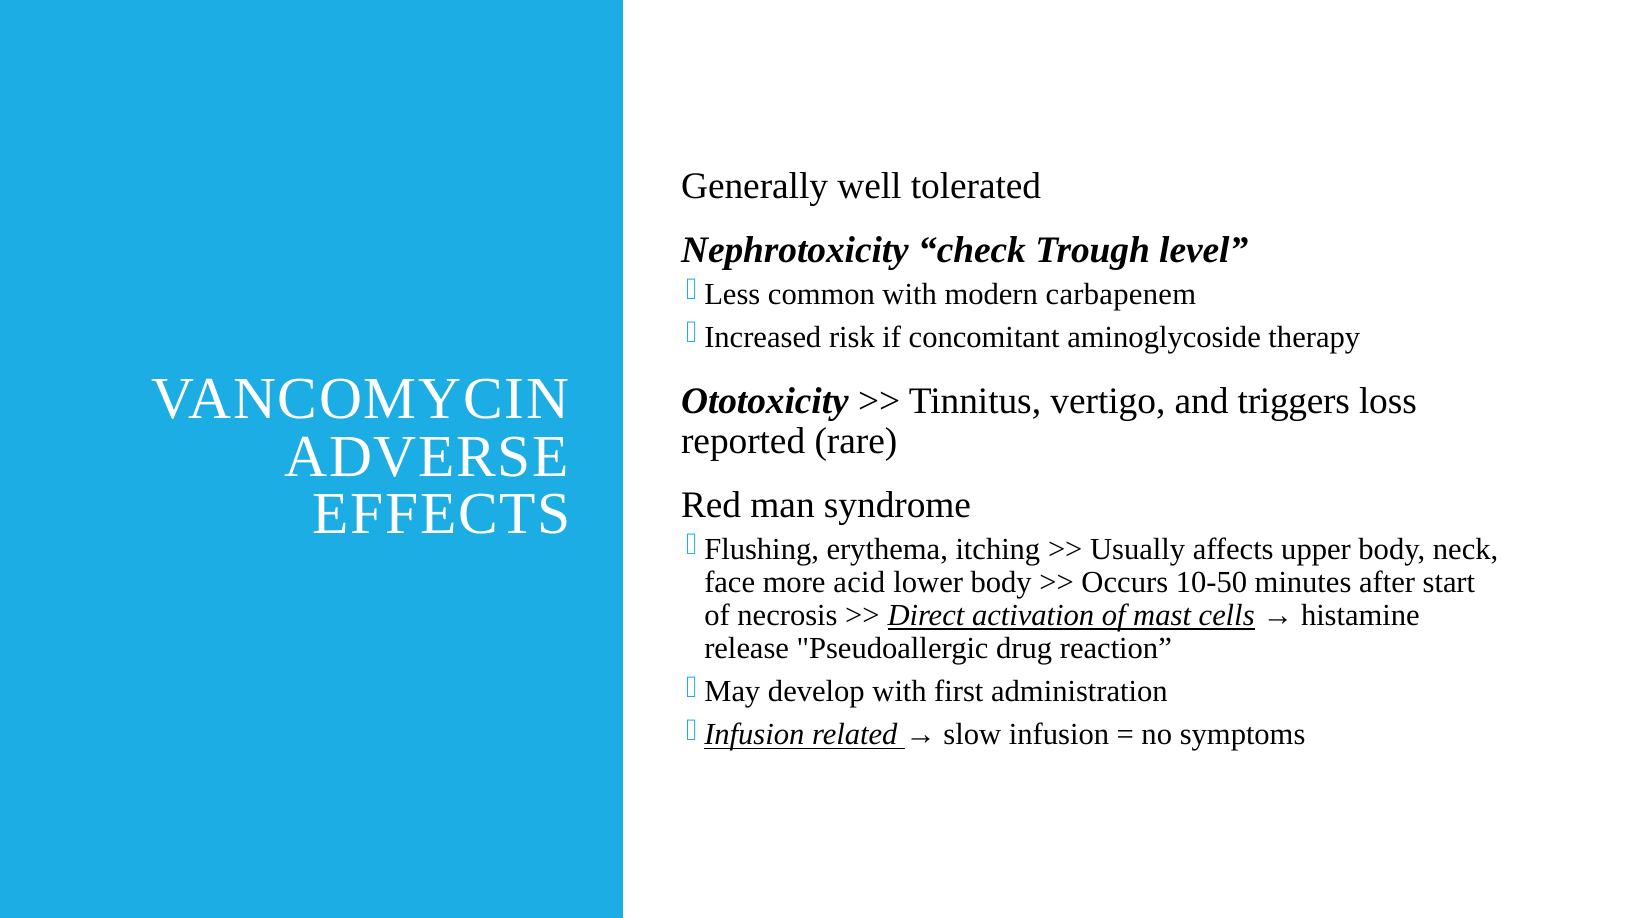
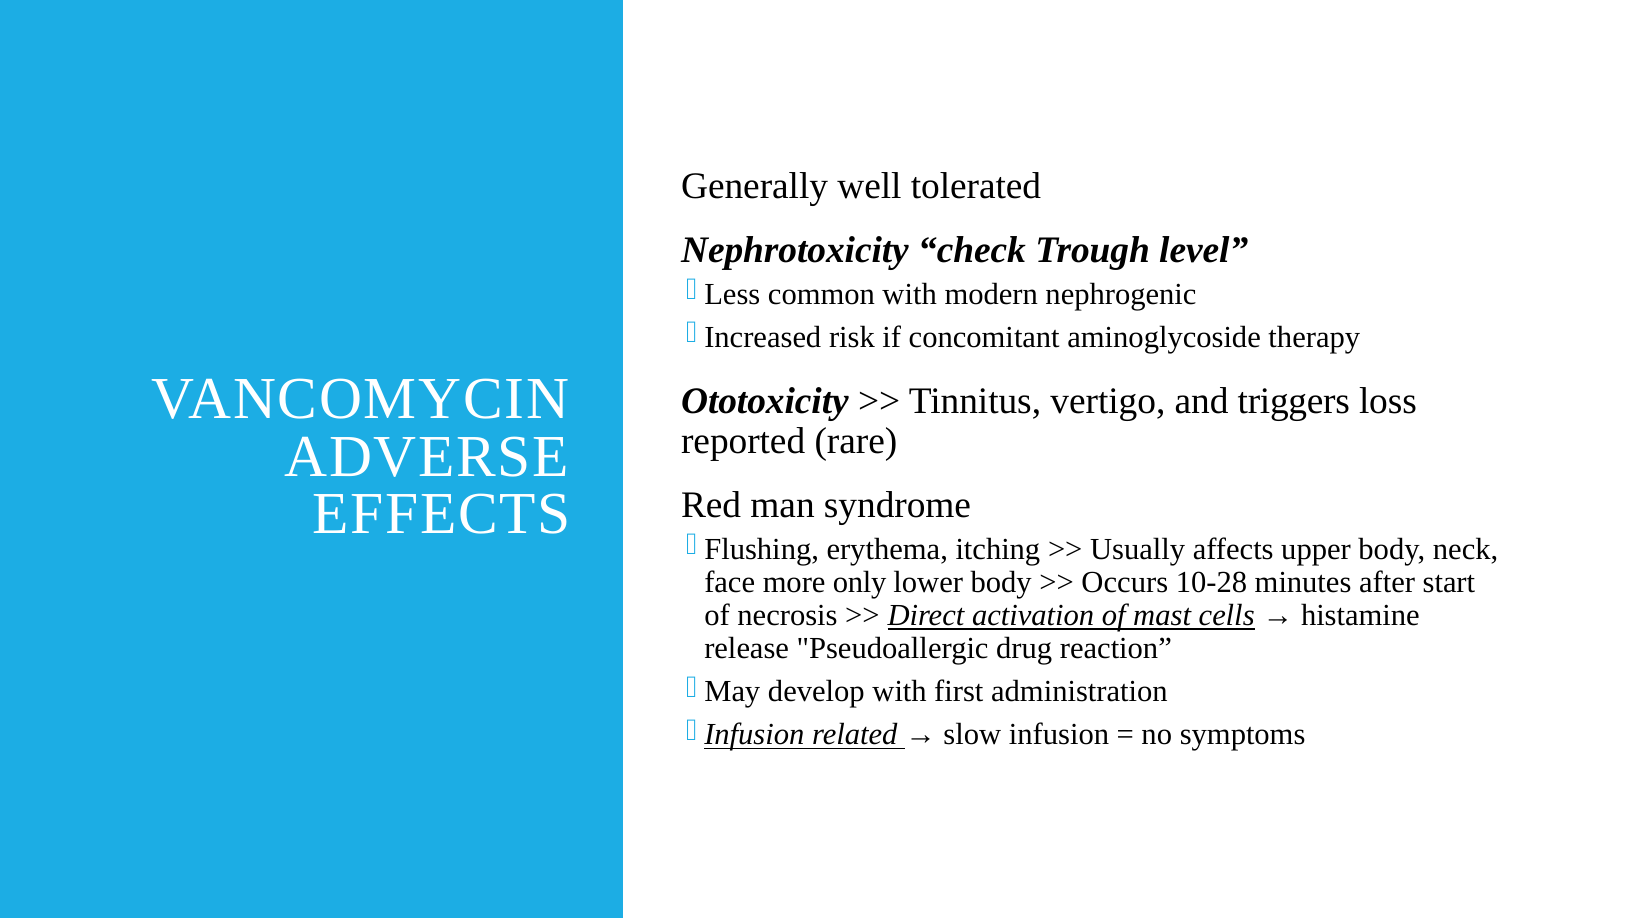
carbapenem: carbapenem -> nephrogenic (1121, 294)
acid: acid -> only (860, 582)
10-50: 10-50 -> 10-28 (1211, 582)
